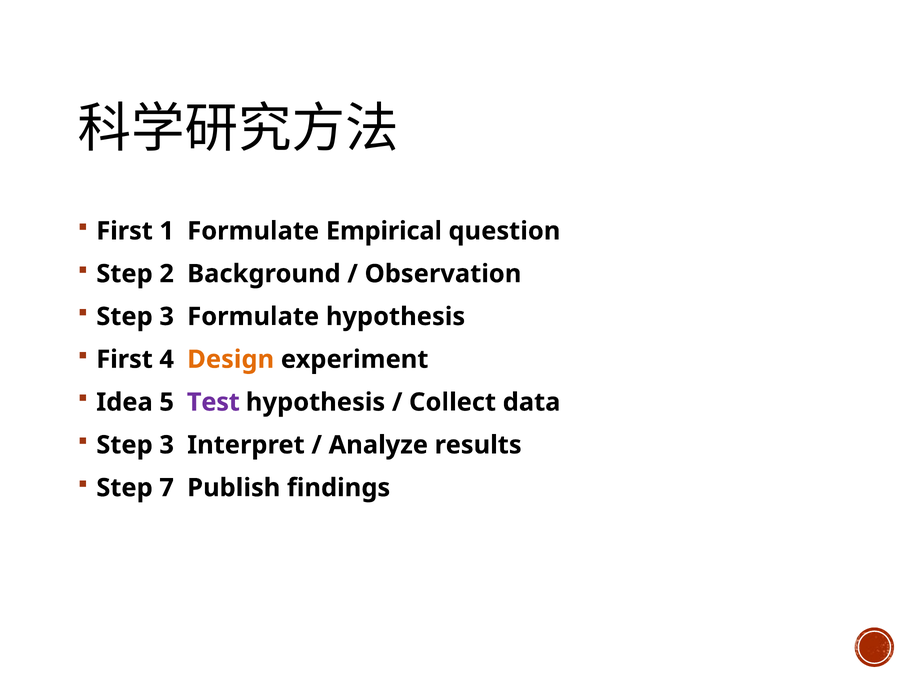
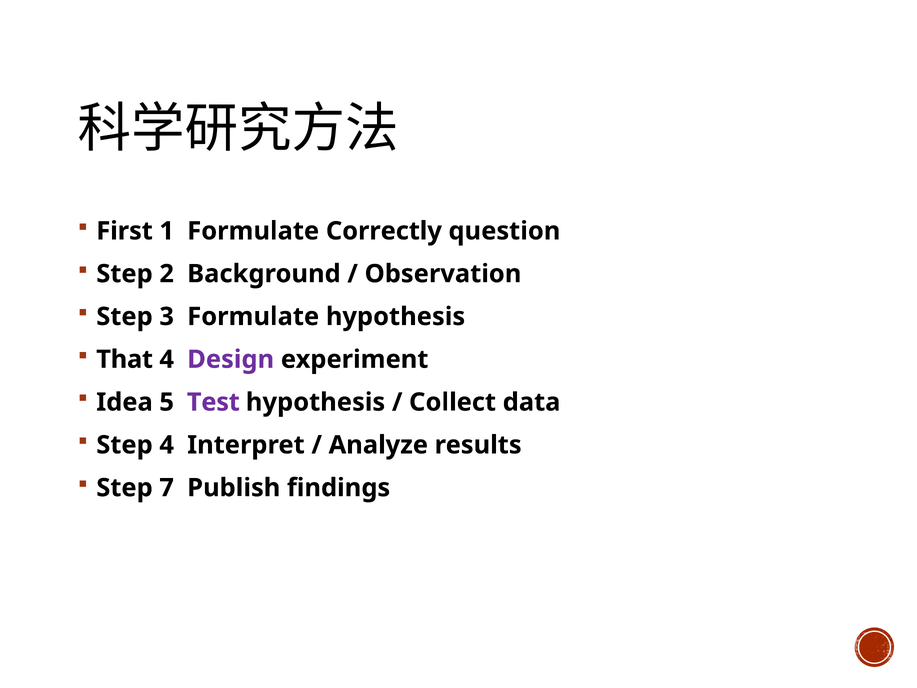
Empirical: Empirical -> Correctly (384, 231)
First: First -> That (125, 359)
Design colour: orange -> purple (231, 359)
3: 3 -> 4 (167, 445)
